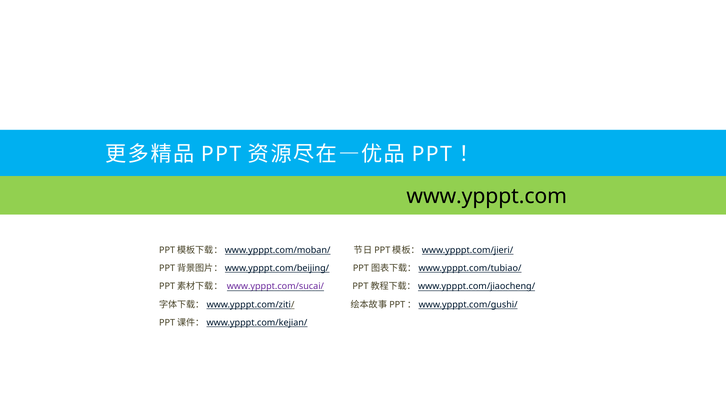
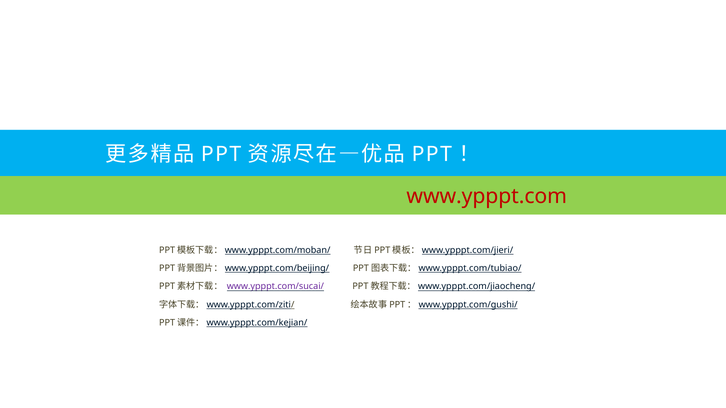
www.ypppt.com colour: black -> red (487, 197)
